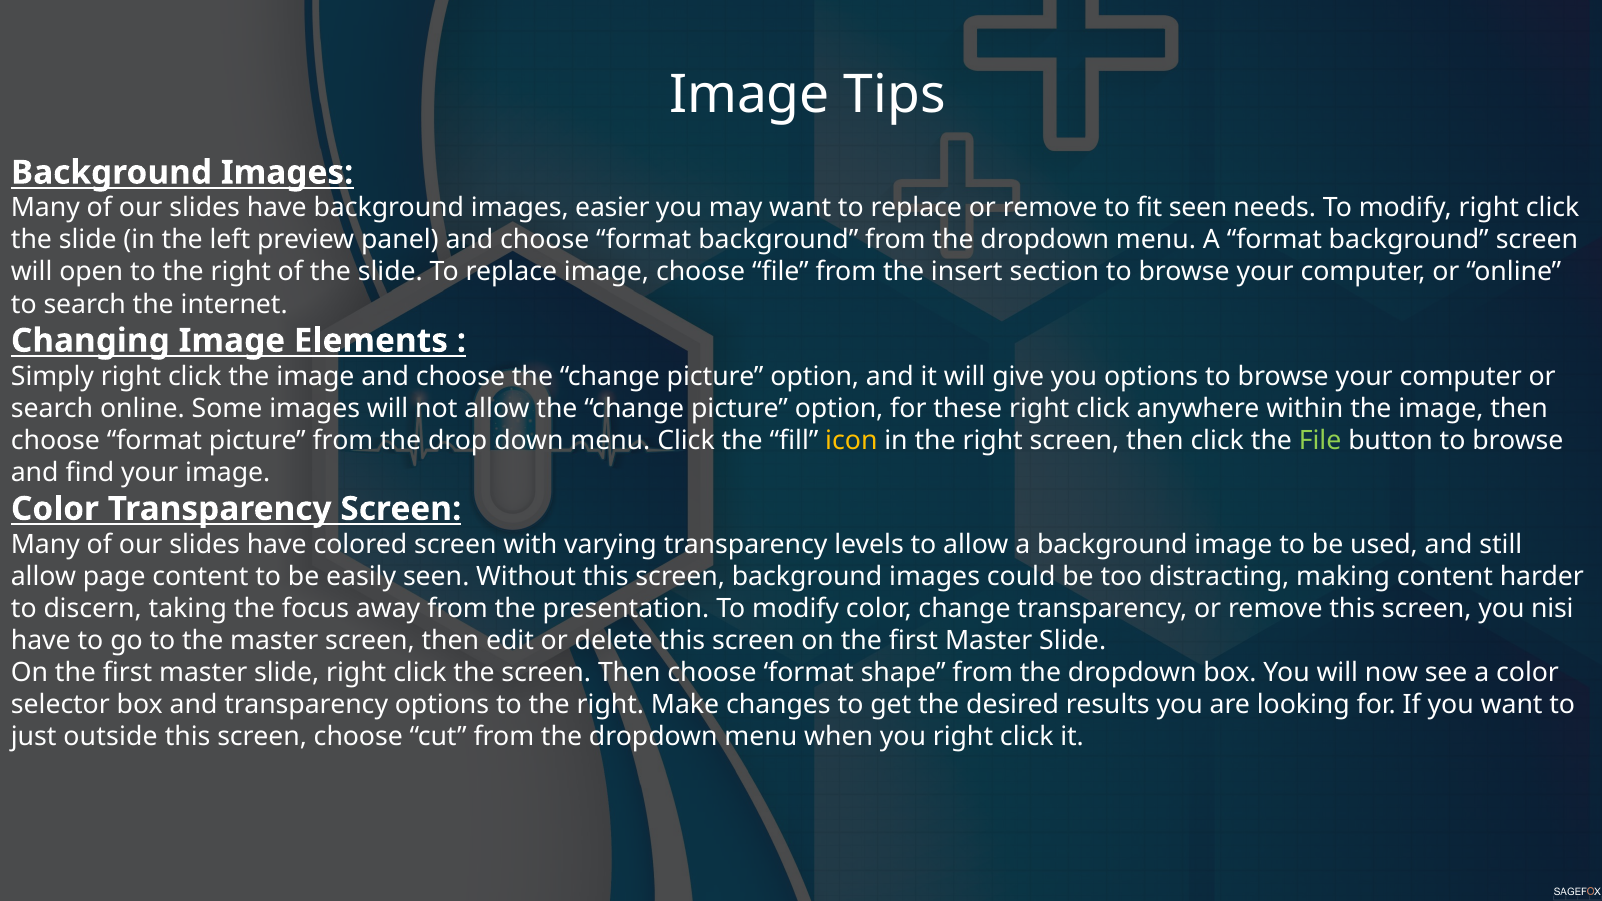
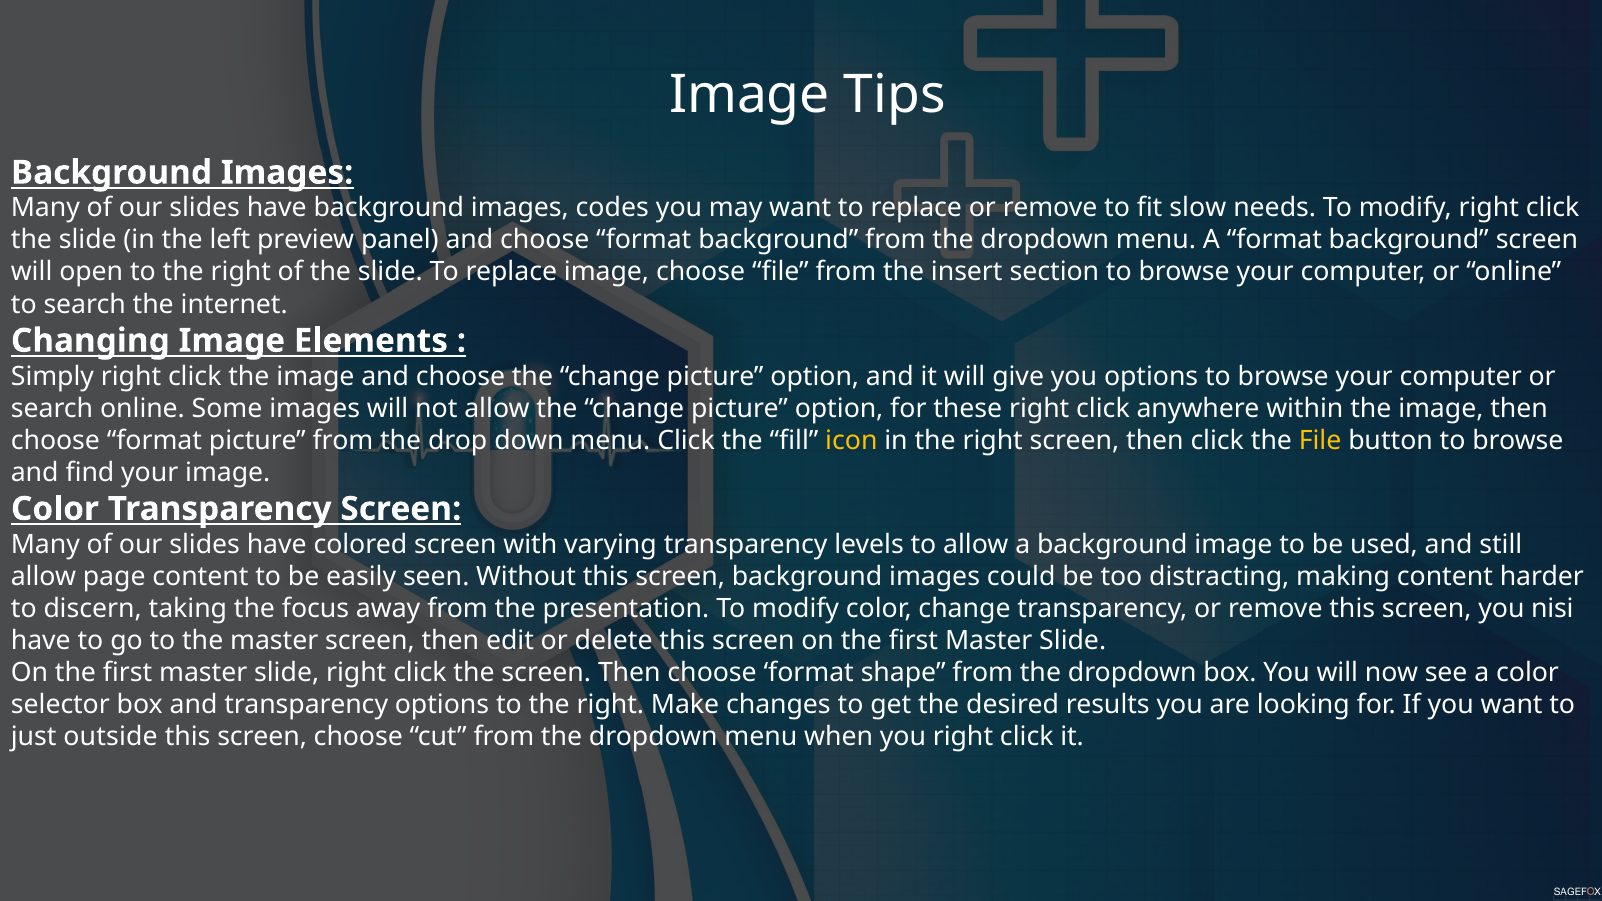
easier: easier -> codes (612, 208)
fit seen: seen -> slow (1198, 208)
File colour: light green -> yellow (1320, 440)
